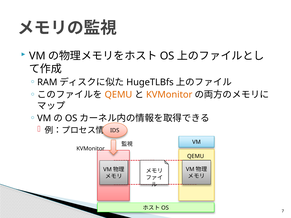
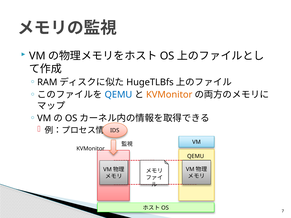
QEMU colour: orange -> blue (118, 95)
